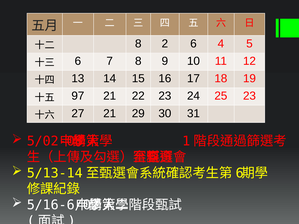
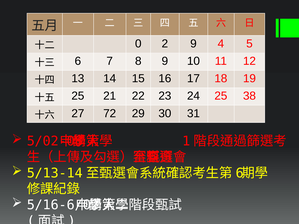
8: 8 -> 0 (138, 44)
2 6: 6 -> 9 (194, 44)
97: 97 -> 25 (78, 96)
25 23: 23 -> 38 (250, 96)
27 21: 21 -> 72 (110, 114)
